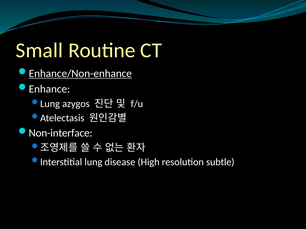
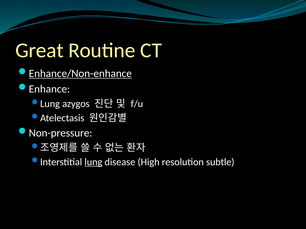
Small: Small -> Great (39, 51)
Non-interface: Non-interface -> Non-pressure (61, 133)
lung underline: none -> present (93, 162)
